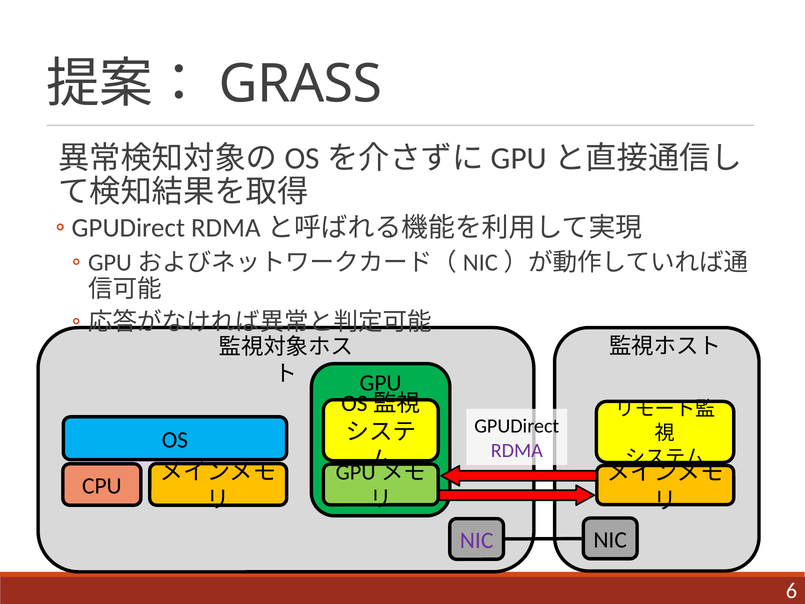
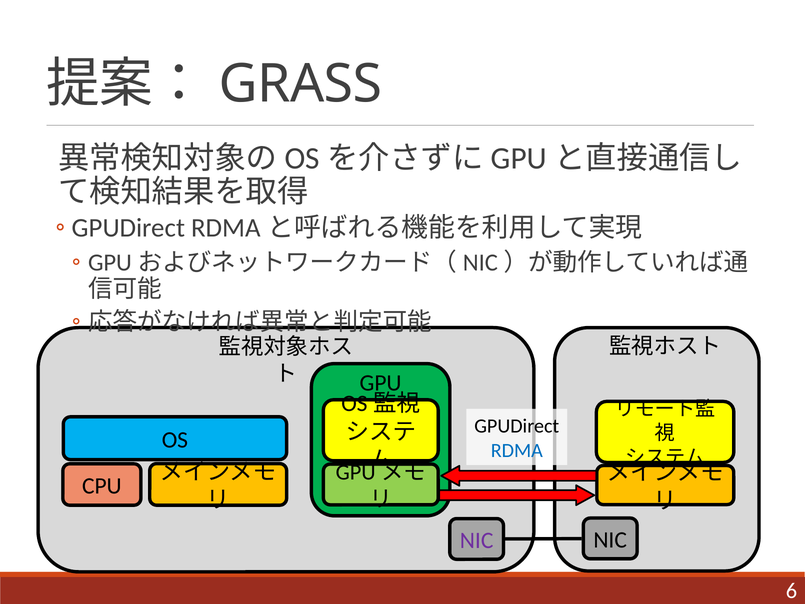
RDMA colour: purple -> blue (517, 450)
